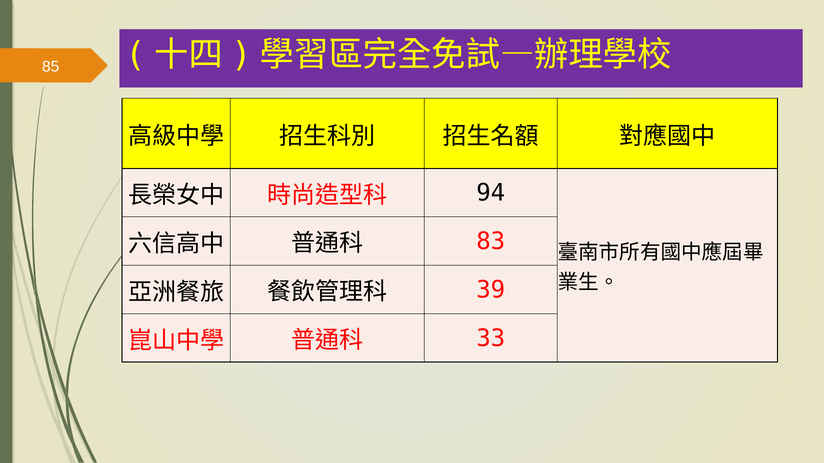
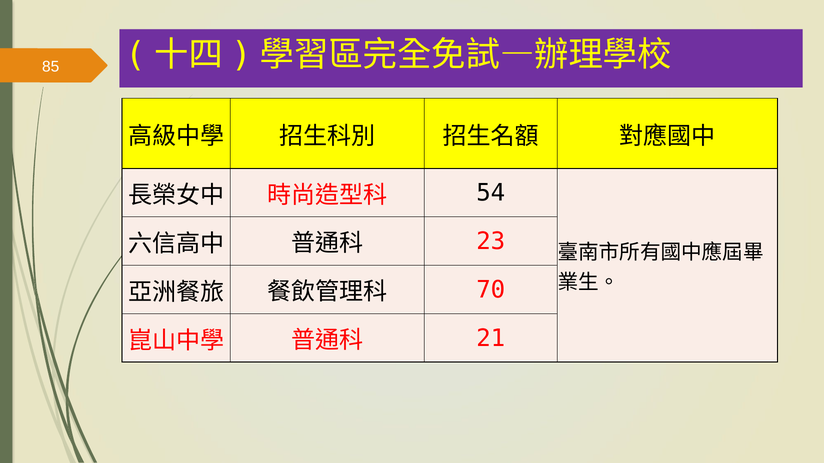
94: 94 -> 54 (491, 193)
83: 83 -> 23 (491, 242)
39: 39 -> 70 (491, 290)
33: 33 -> 21 (491, 339)
